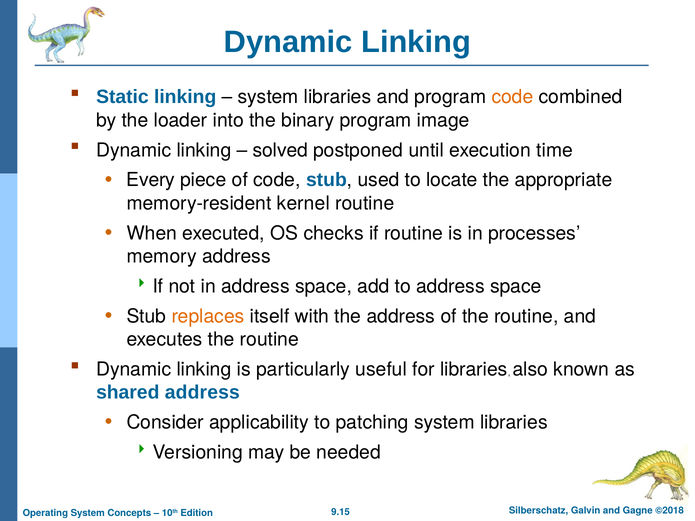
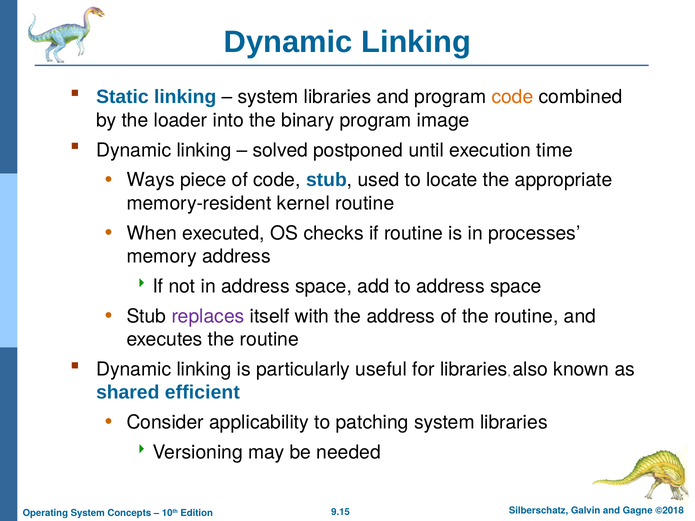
Every: Every -> Ways (151, 180)
replaces colour: orange -> purple (208, 316)
shared address: address -> efficient (202, 393)
